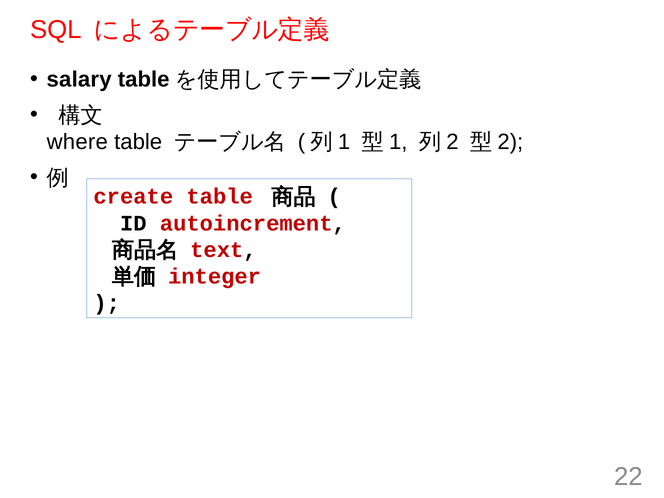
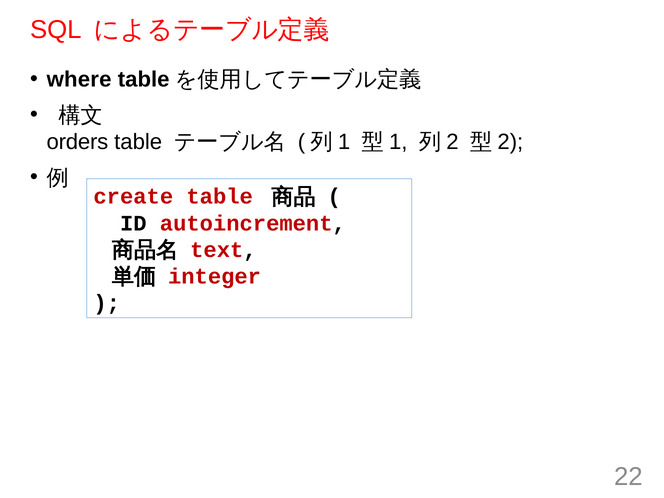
salary: salary -> where (79, 80)
where: where -> orders (77, 142)
